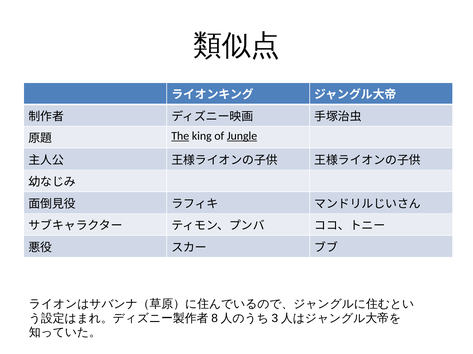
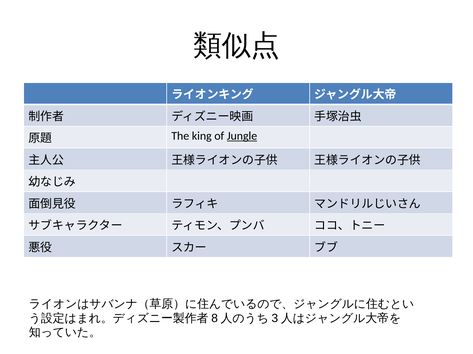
The underline: present -> none (180, 136)
